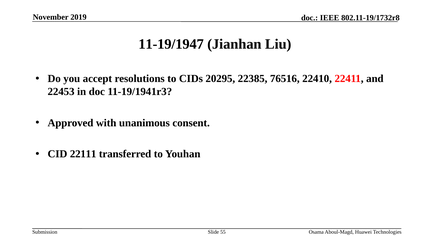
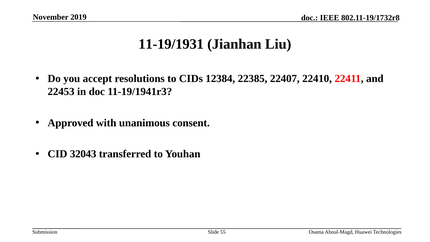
11-19/1947: 11-19/1947 -> 11-19/1931 (171, 44)
20295: 20295 -> 12384 (220, 79)
76516: 76516 -> 22407 (285, 79)
22111: 22111 -> 32043 (83, 154)
